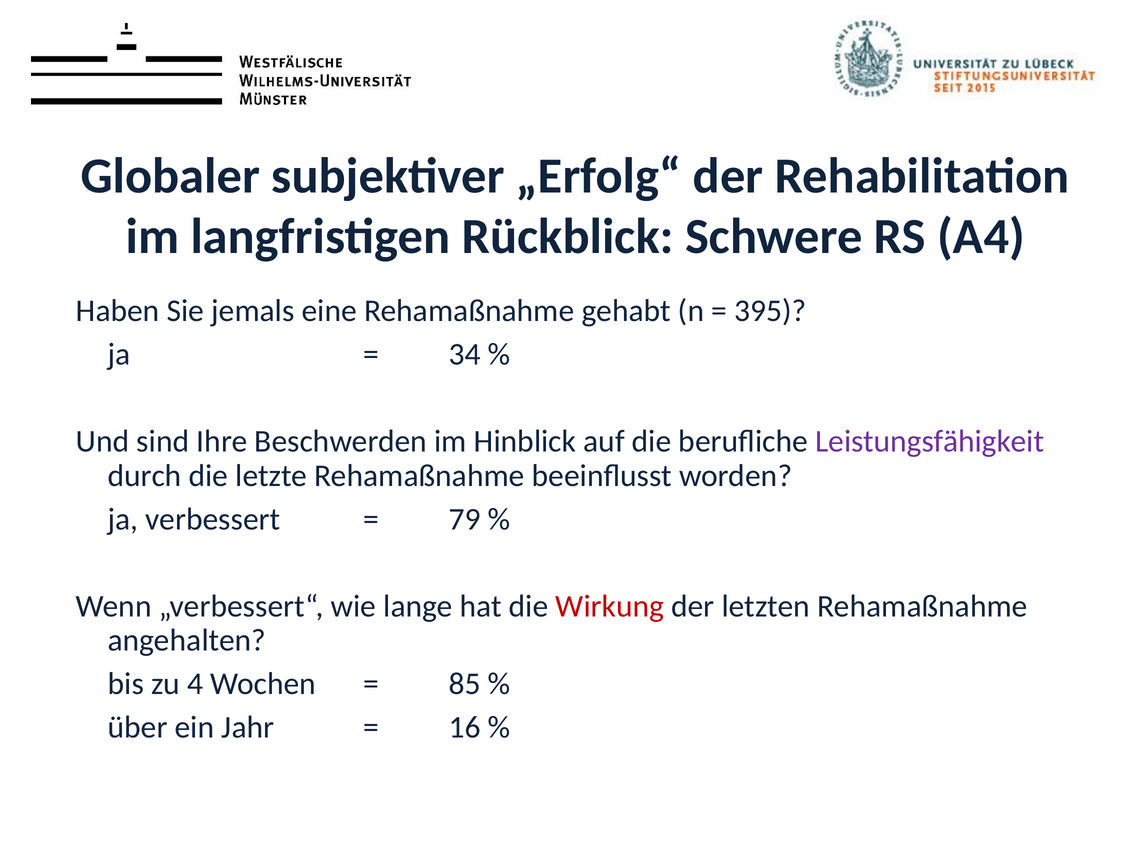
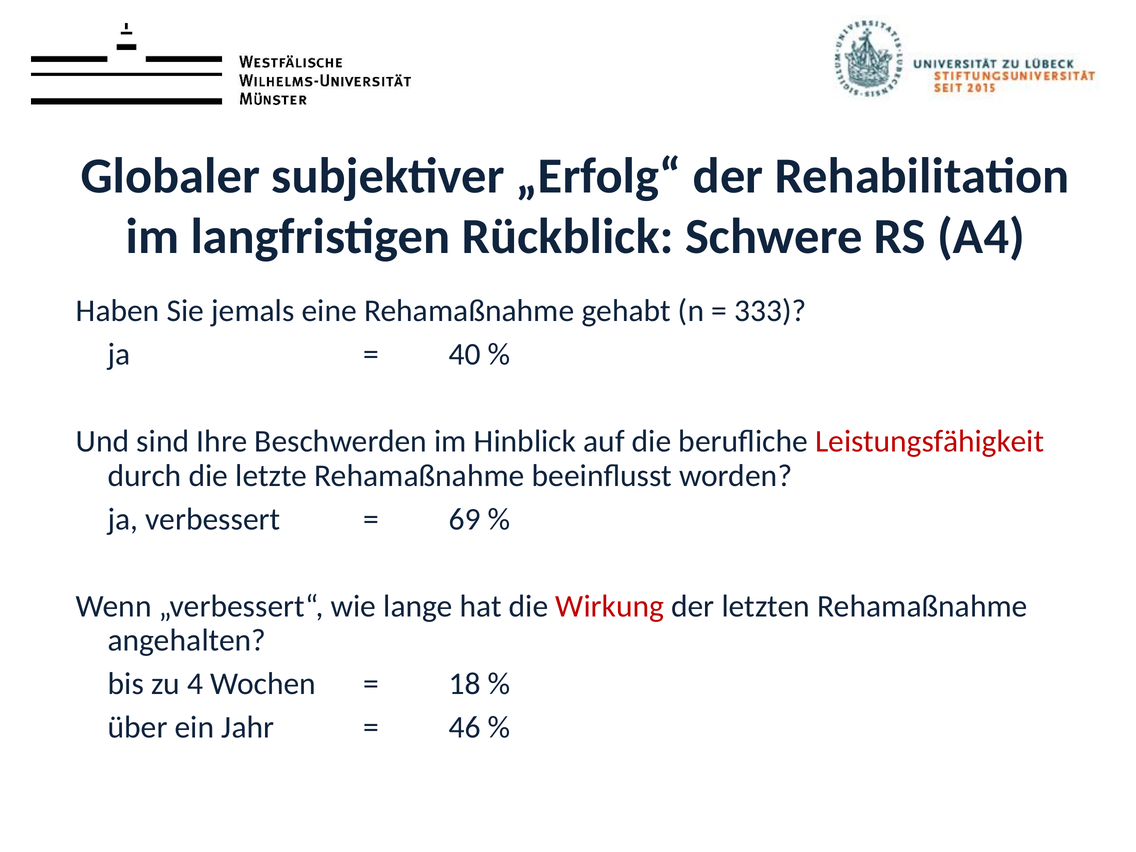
395: 395 -> 333 (770, 311)
34: 34 -> 40 (465, 354)
Leistungsfähigkeit colour: purple -> red (930, 442)
79: 79 -> 69 (465, 519)
85: 85 -> 18 (465, 684)
16: 16 -> 46 (465, 728)
